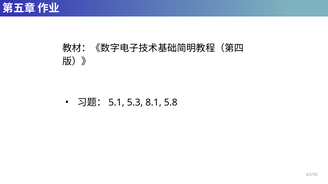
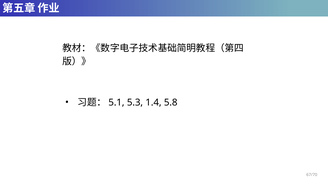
8.1: 8.1 -> 1.4 (153, 103)
